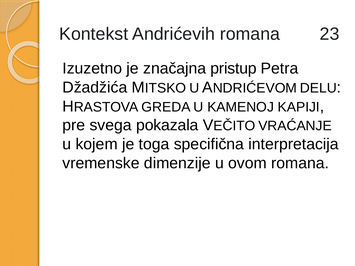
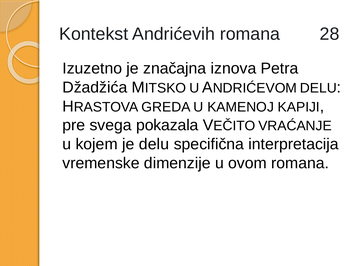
23: 23 -> 28 (330, 34)
pristup: pristup -> iznova (233, 69)
je toga: toga -> delu (154, 144)
